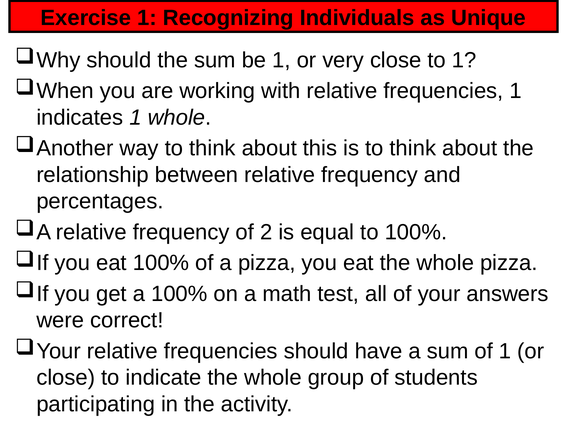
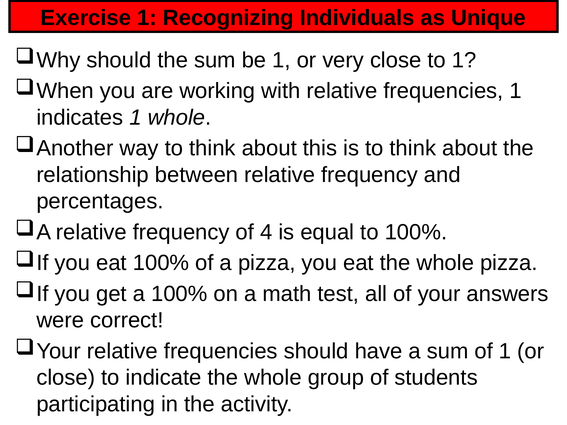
2: 2 -> 4 (266, 232)
